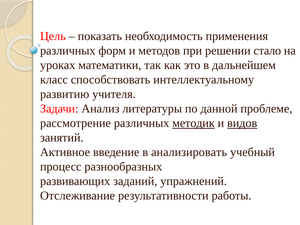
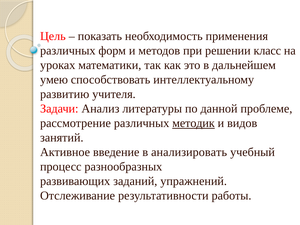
стало: стало -> класс (267, 51)
класс: класс -> умею (54, 80)
видов underline: present -> none (242, 123)
